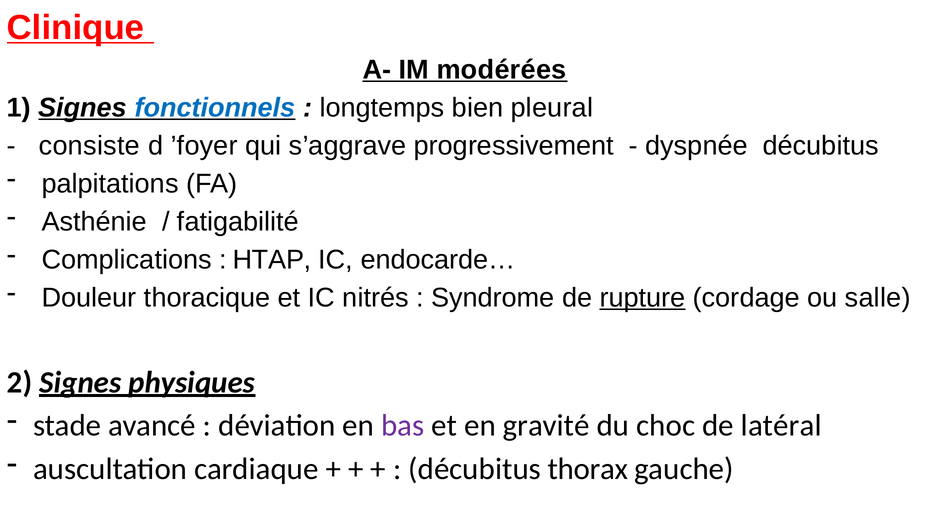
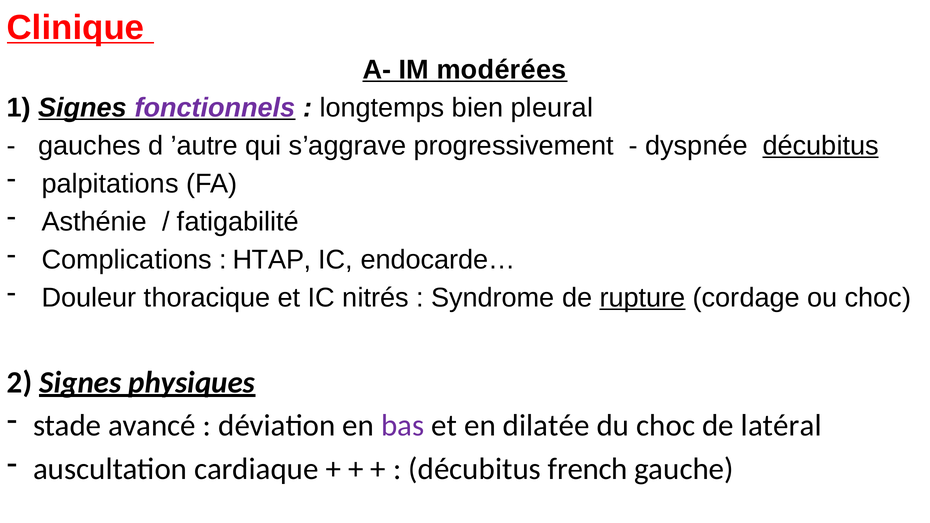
fonctionnels colour: blue -> purple (215, 108)
consiste: consiste -> gauches (90, 146)
’foyer: ’foyer -> ’autre (204, 146)
décubitus underline: none -> present (821, 146)
ou salle: salle -> choc (878, 298)
gravité: gravité -> dilatée (546, 426)
thorax: thorax -> french (588, 469)
